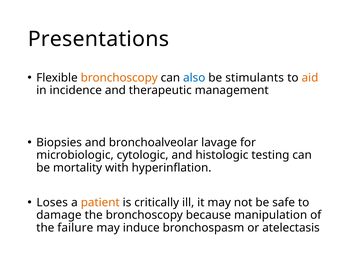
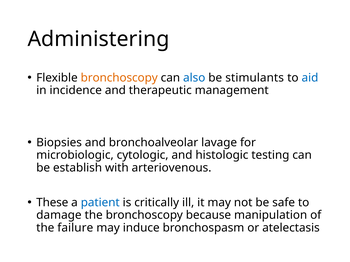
Presentations: Presentations -> Administering (99, 39)
aid colour: orange -> blue (310, 78)
mortality: mortality -> establish (78, 168)
hyperinflation: hyperinflation -> arteriovenous (172, 168)
Loses: Loses -> These (52, 203)
patient colour: orange -> blue (100, 203)
